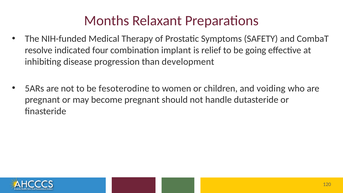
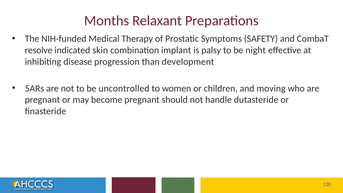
four: four -> skin (100, 50)
relief: relief -> palsy (211, 50)
going: going -> night (256, 50)
fesoterodine: fesoterodine -> uncontrolled (124, 88)
voiding: voiding -> moving (271, 88)
